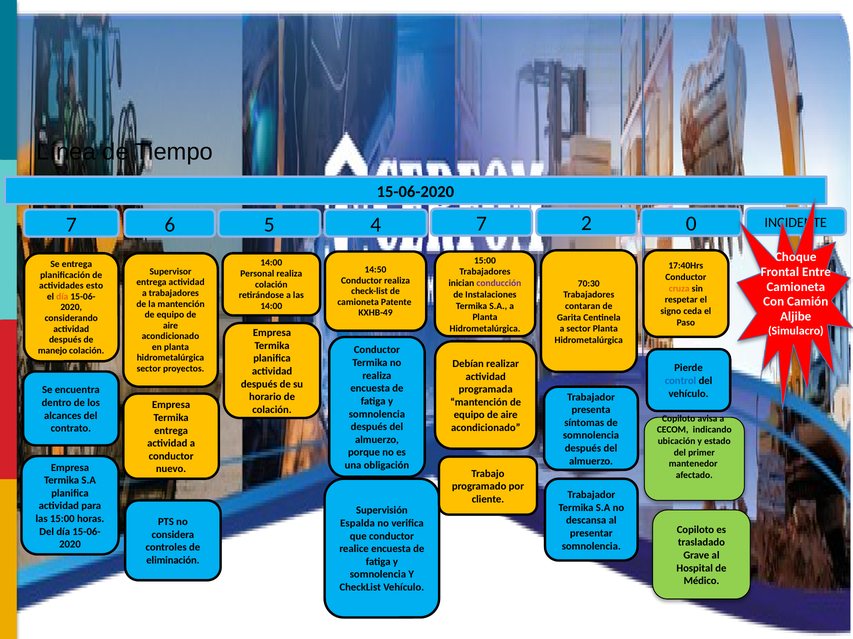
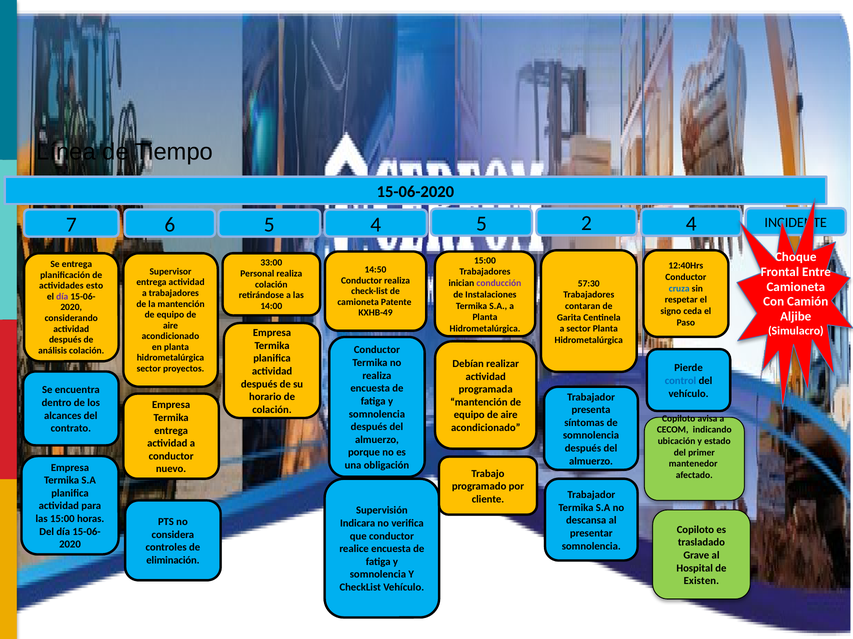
4 7: 7 -> 5 (481, 224)
2 0: 0 -> 4 (691, 224)
14:00: 14:00 -> 33:00 (271, 263)
17:40Hrs: 17:40Hrs -> 12:40Hrs (686, 266)
70:30: 70:30 -> 57:30 (589, 284)
cruza colour: orange -> blue (679, 289)
día colour: orange -> purple (62, 297)
manejo: manejo -> análisis (53, 351)
Espalda: Espalda -> Indicara (358, 524)
Médico: Médico -> Existen (701, 581)
